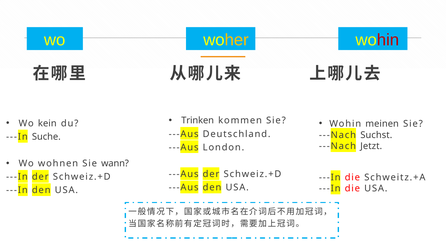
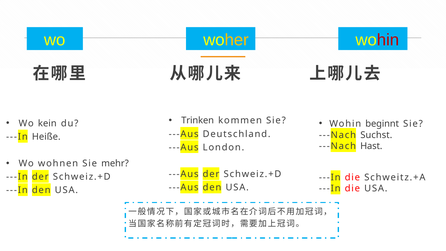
meinen: meinen -> beginnt (382, 124)
Suche: Suche -> Heiße (46, 137)
Jetzt: Jetzt -> Hast (371, 146)
wann: wann -> mehr (115, 163)
